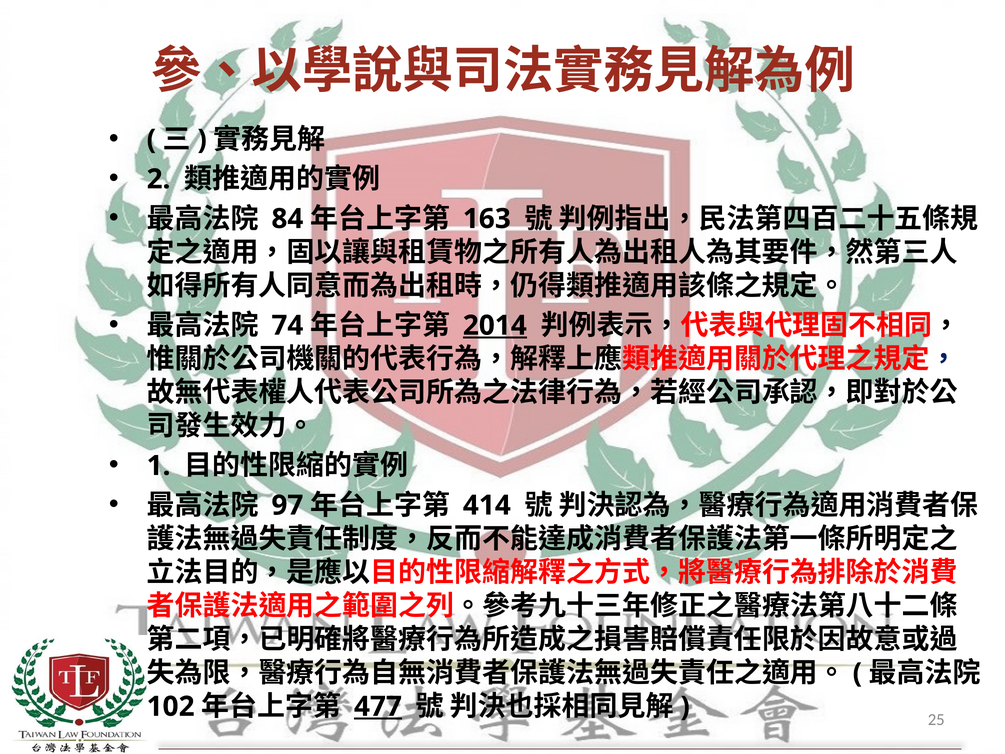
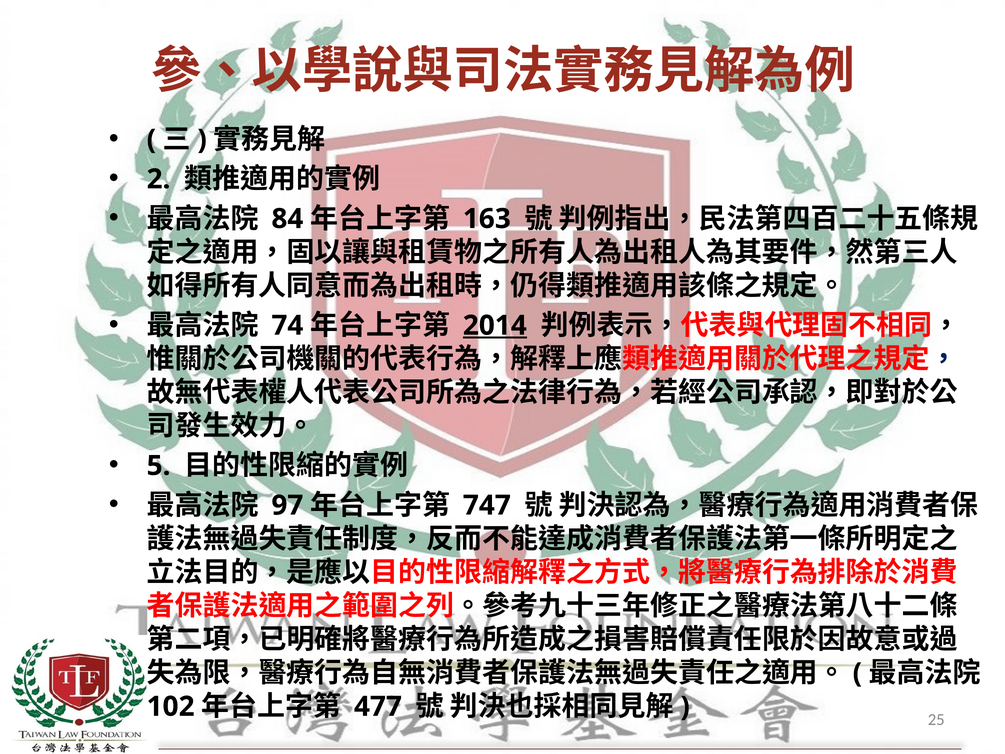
1: 1 -> 5 (159, 466)
414: 414 -> 747 (487, 505)
477 underline: present -> none (378, 706)
